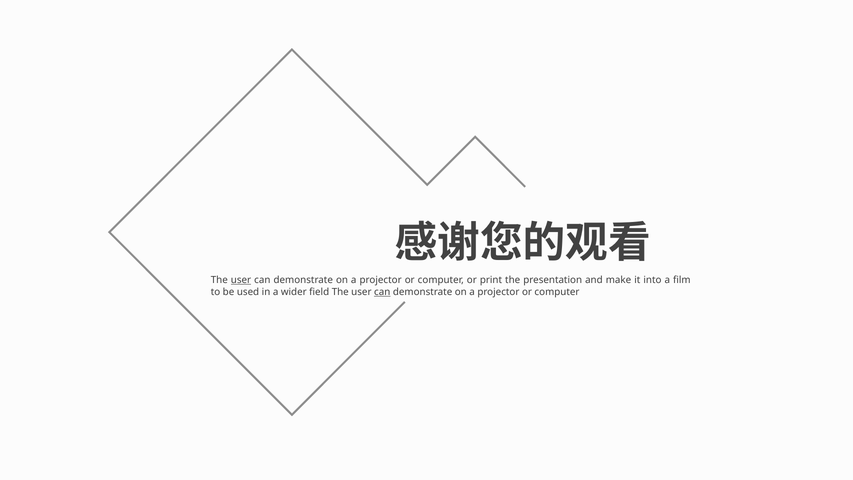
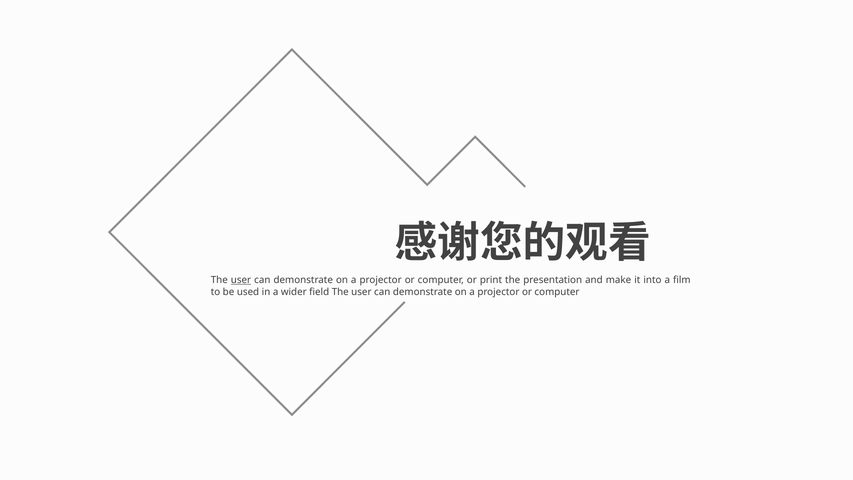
can underline: present -> none (382, 292)
